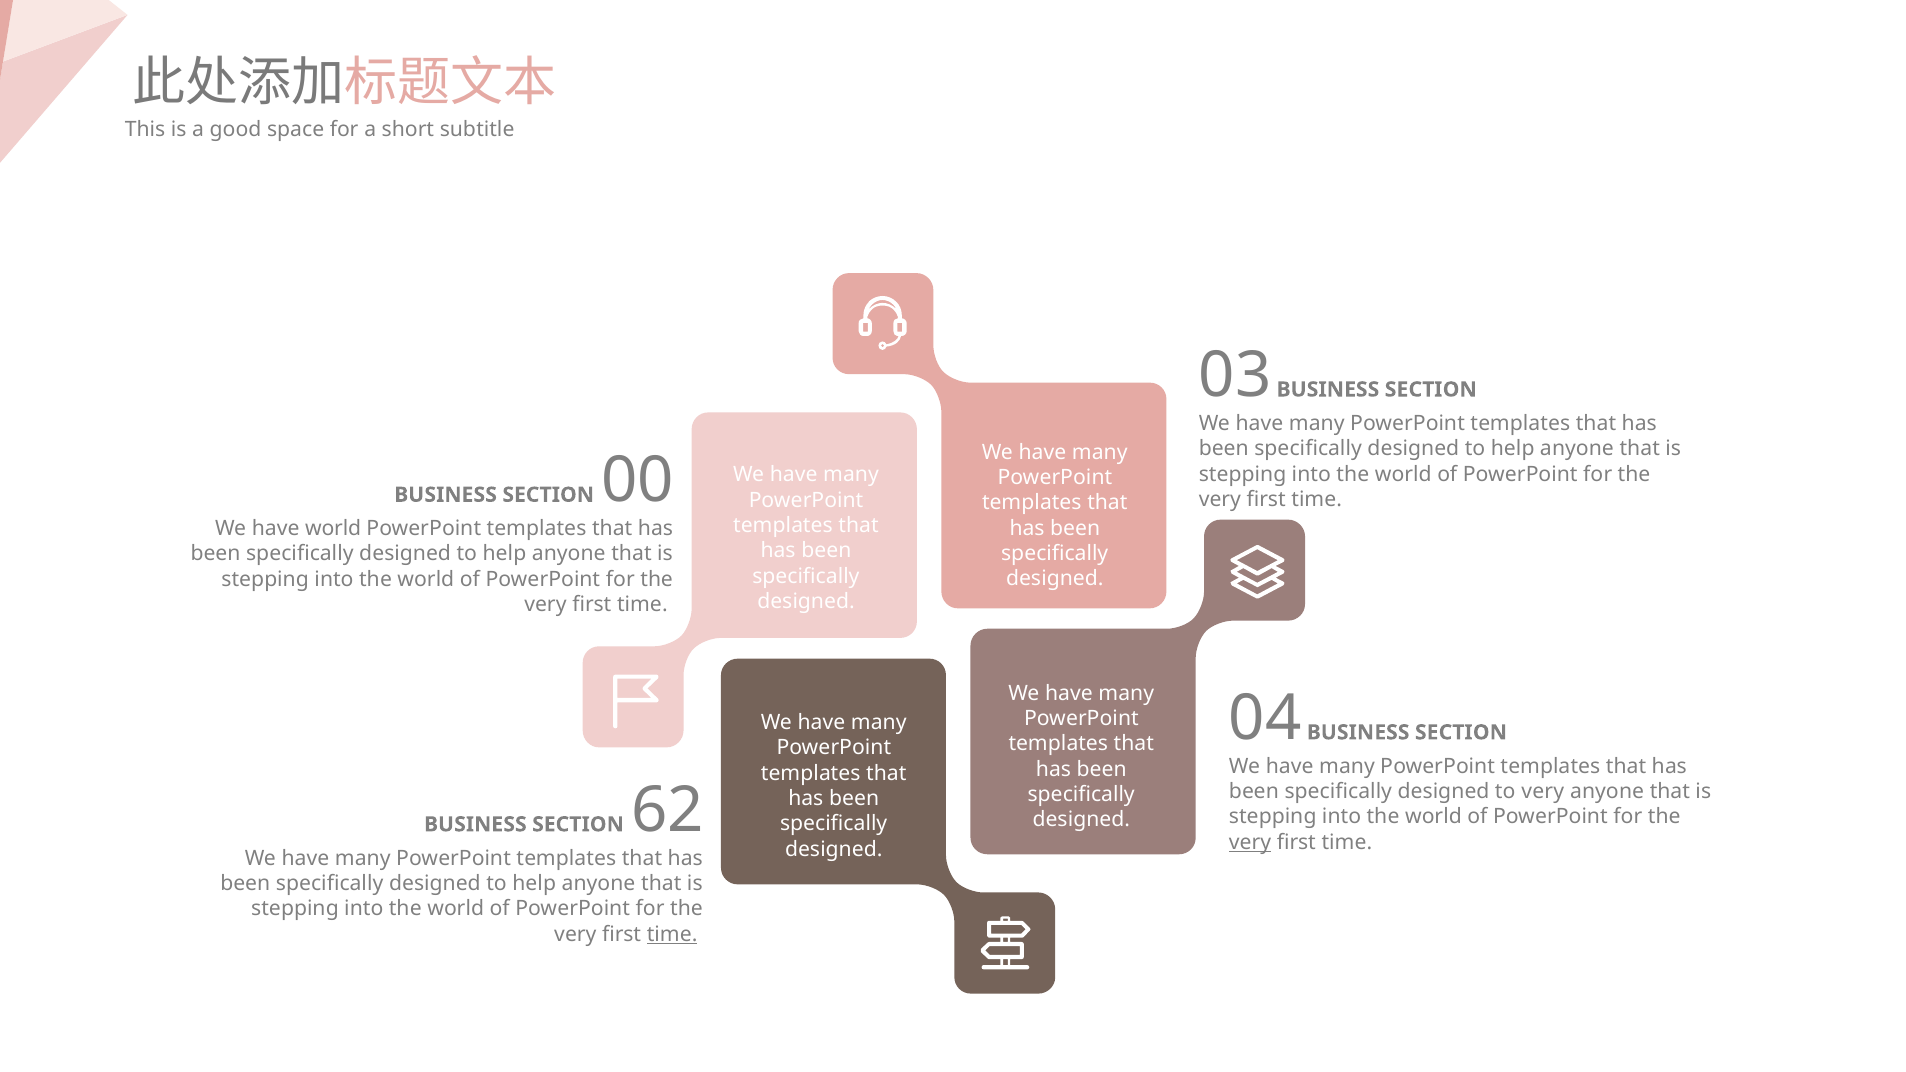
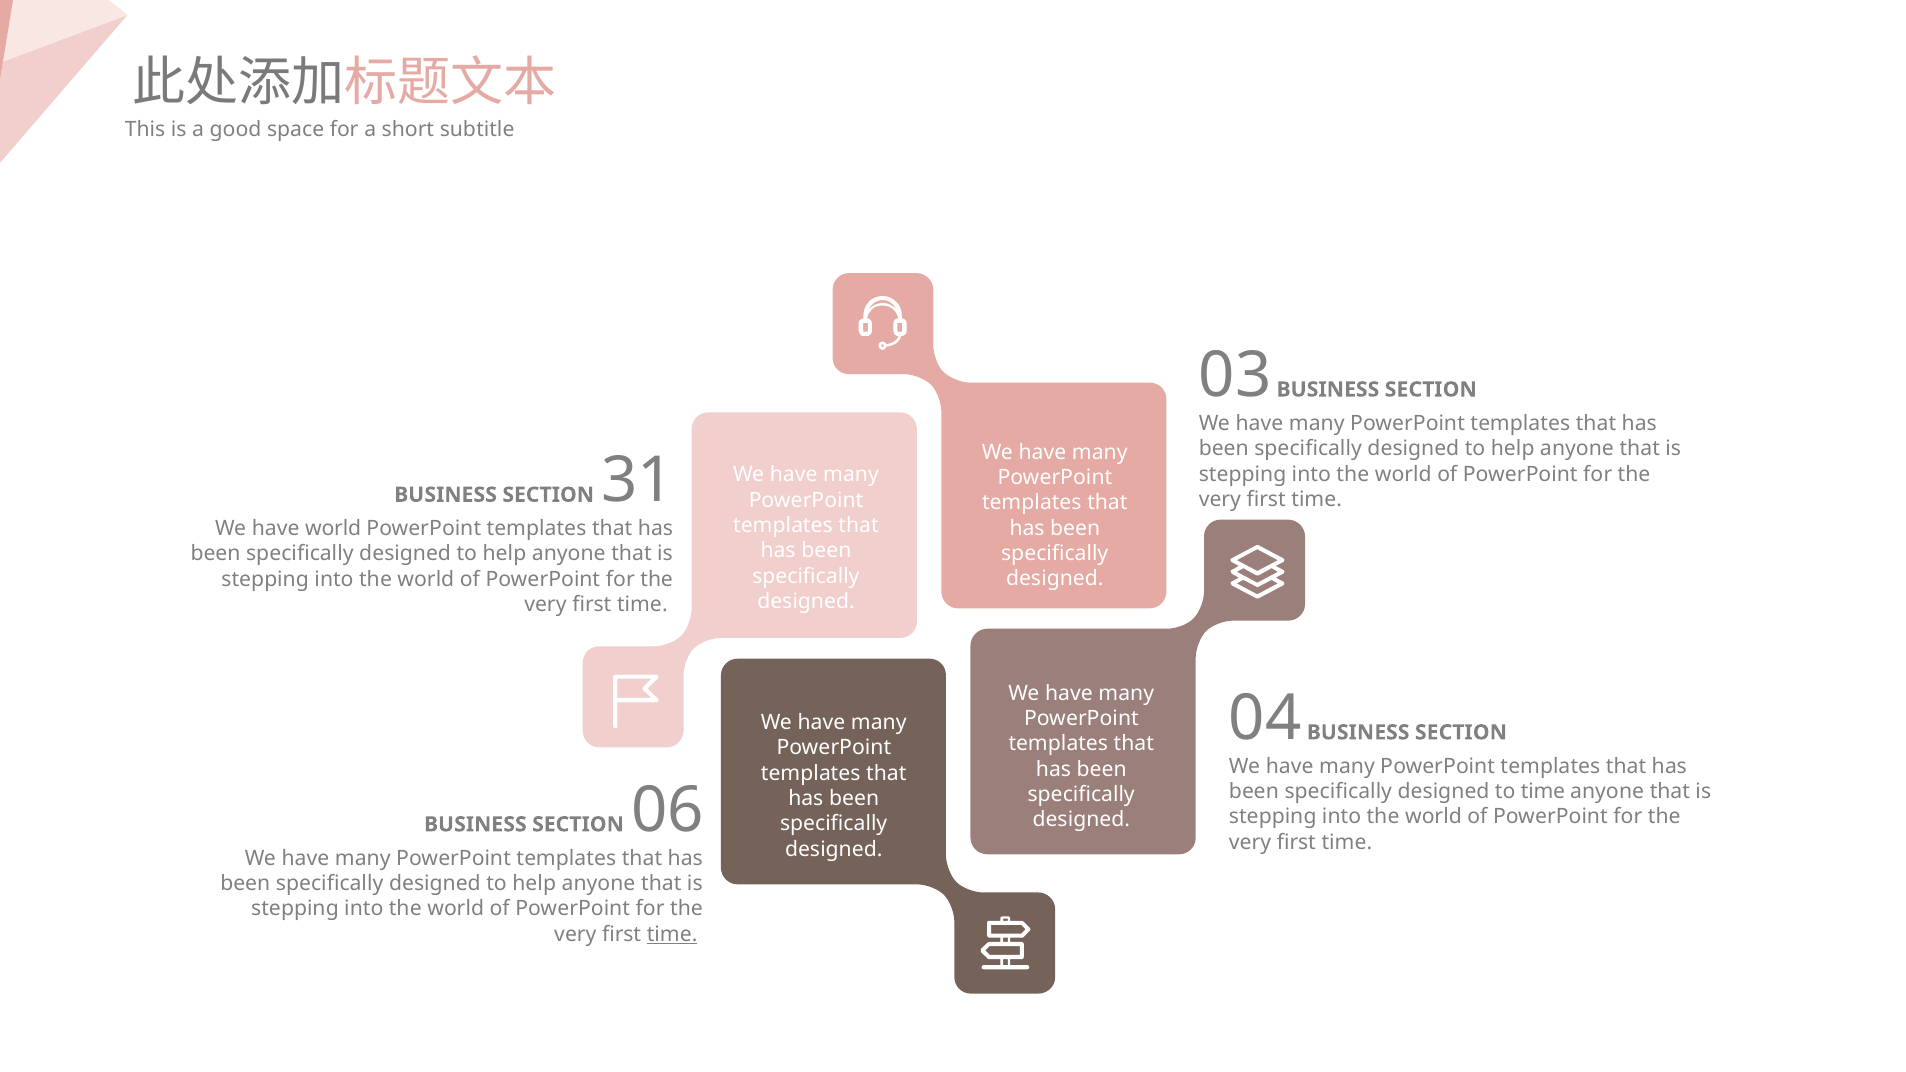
00: 00 -> 31 (638, 481)
to very: very -> time (1543, 792)
62: 62 -> 06 (667, 811)
very underline: present -> none (1250, 842)
